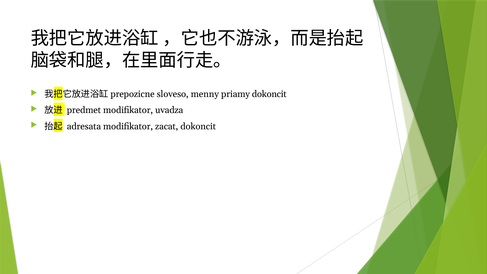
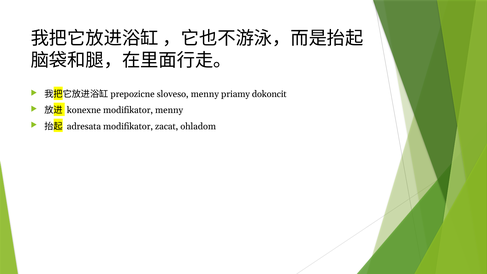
predmet: predmet -> konexne (84, 110)
modifikator uvadza: uvadza -> menny (169, 110)
zacat dokoncit: dokoncit -> ohladom (198, 126)
